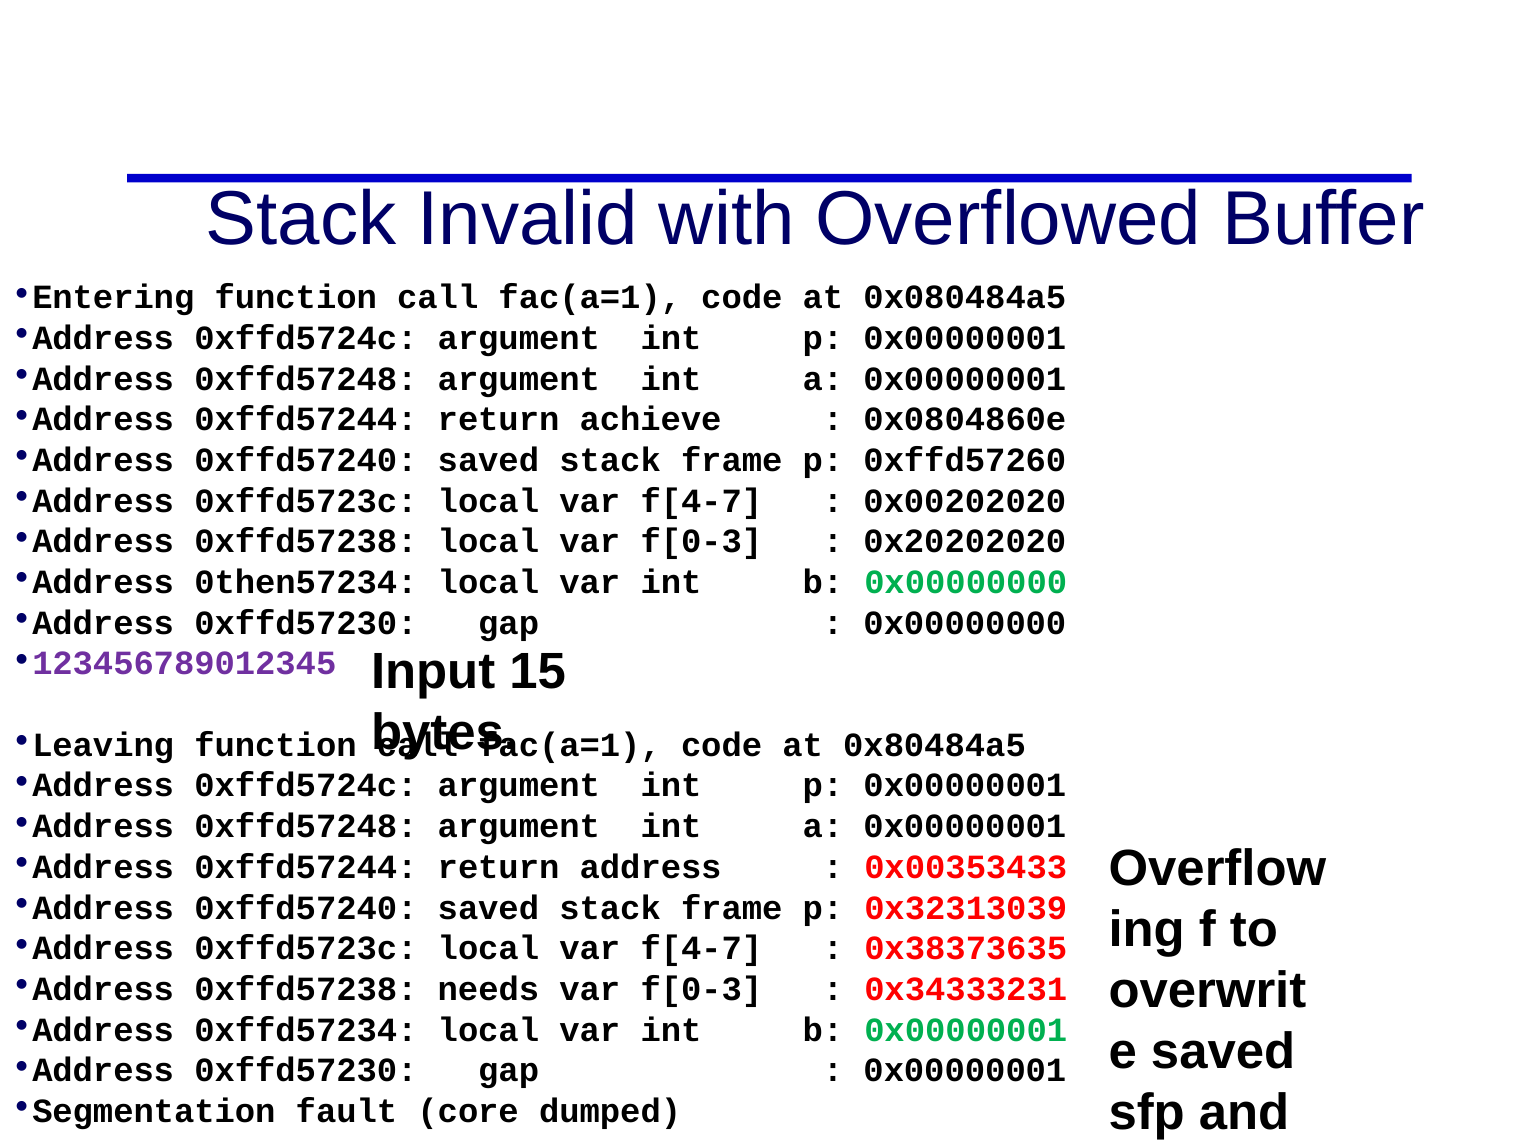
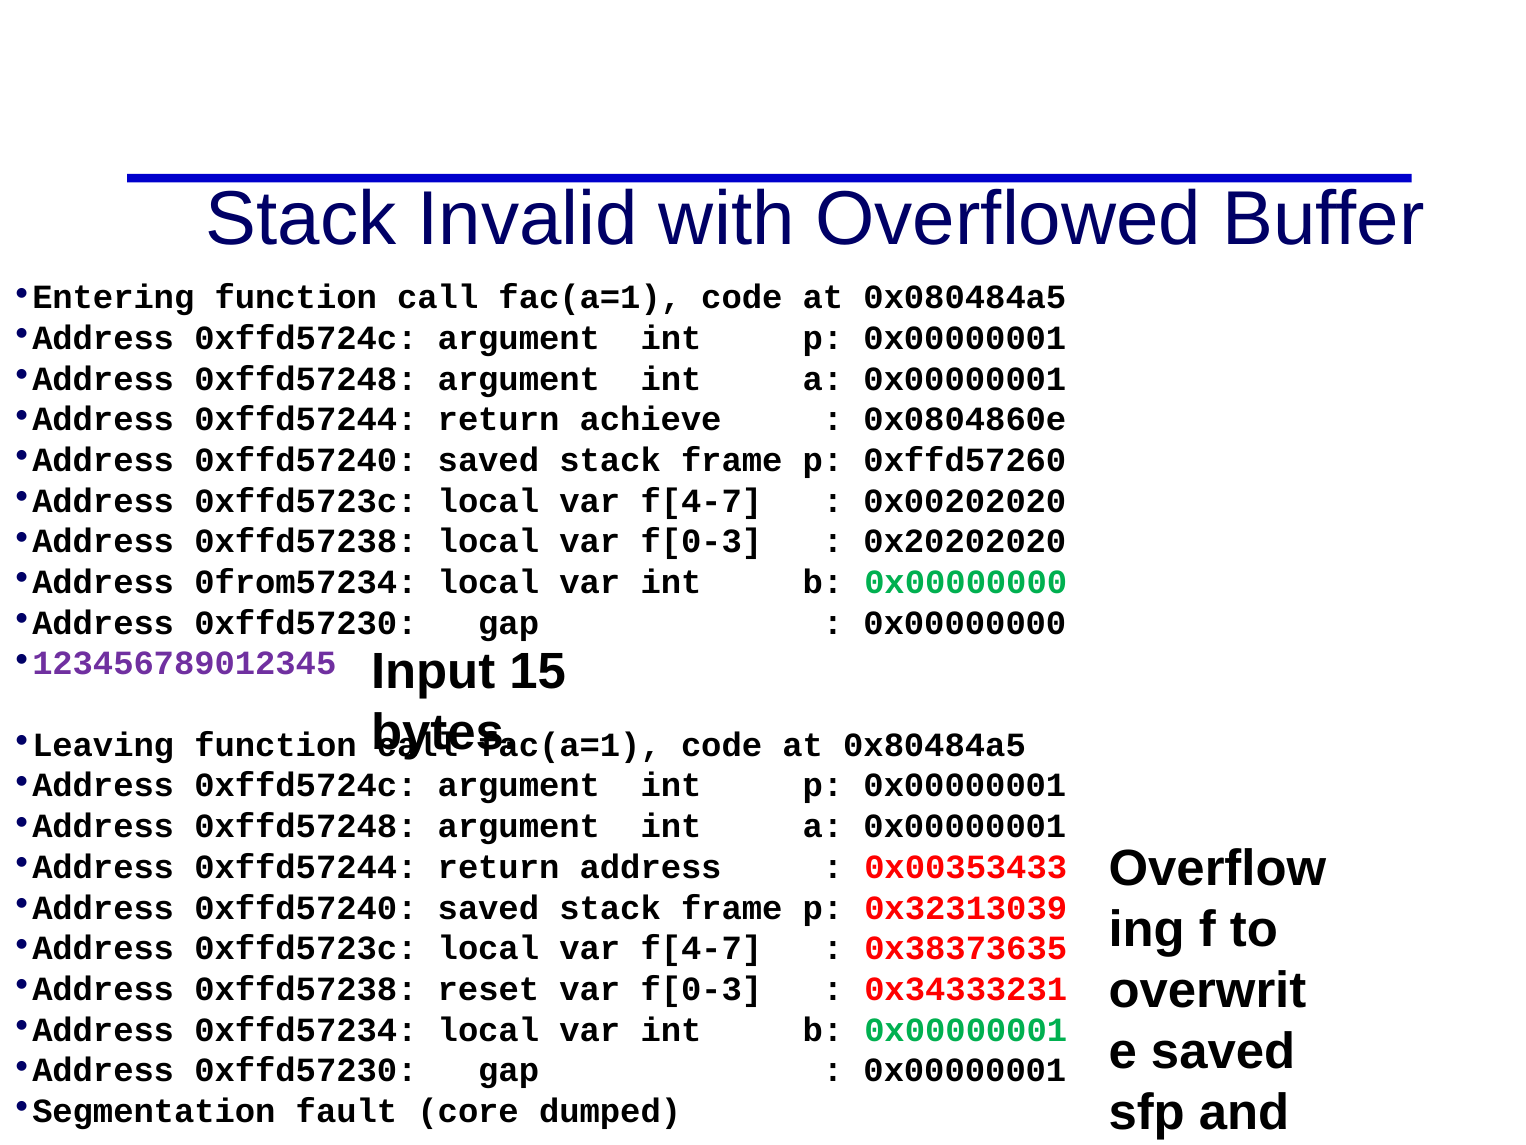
0then57234: 0then57234 -> 0from57234 (306, 582)
needs: needs -> reset (488, 989)
